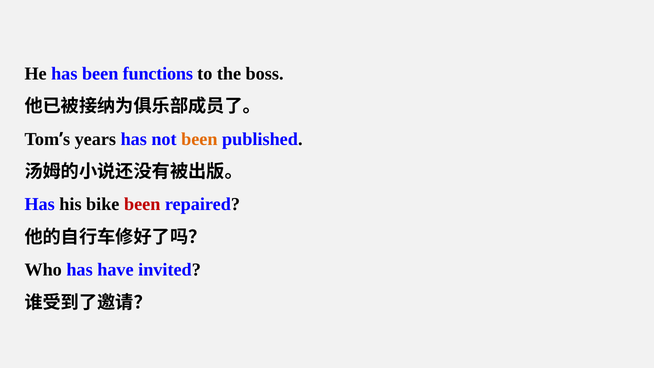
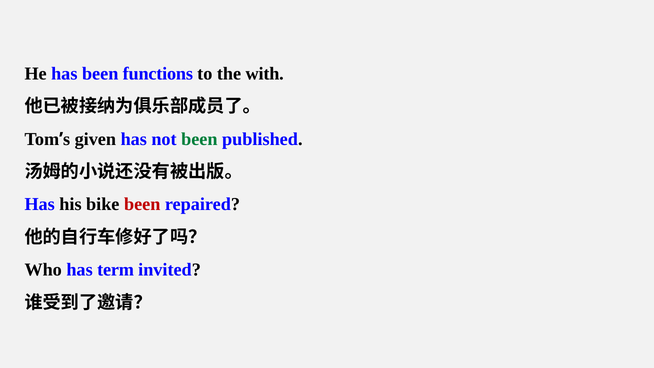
boss: boss -> with (265, 74)
years: years -> given (95, 139)
been colour: orange -> green (199, 139)
have: have -> term (116, 270)
